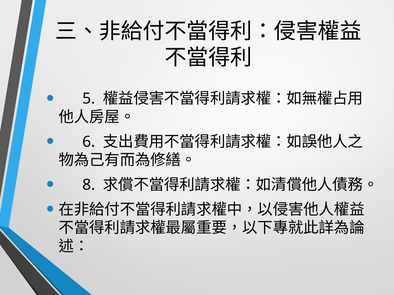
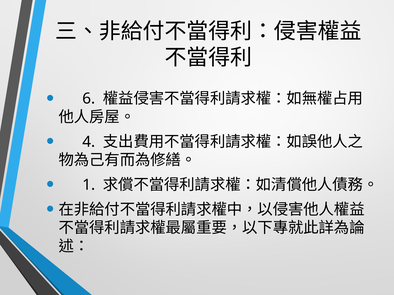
5: 5 -> 6 (89, 99)
6: 6 -> 4 (89, 142)
8: 8 -> 1 (89, 185)
